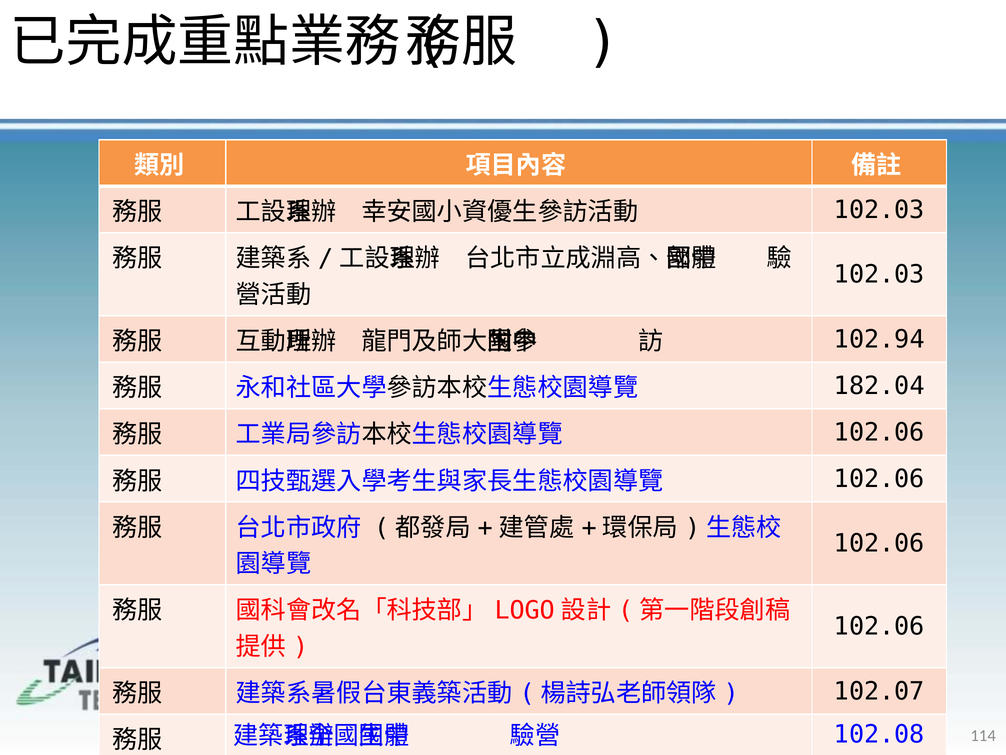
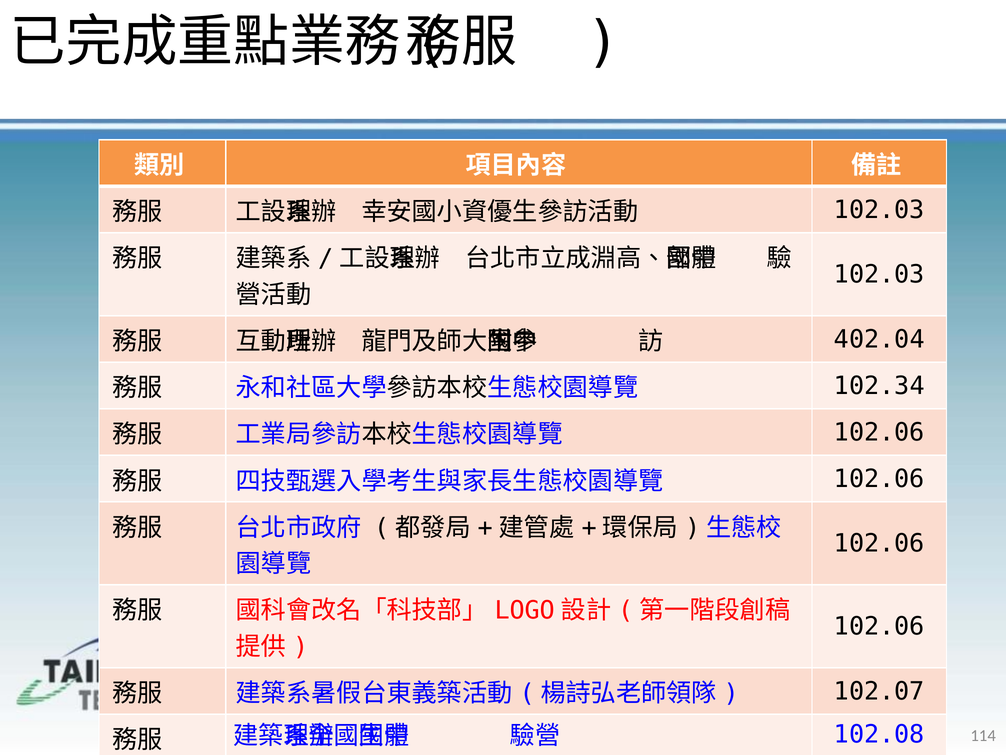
102.94: 102.94 -> 402.04 (879, 339)
182.04: 182.04 -> 102.34 (879, 386)
